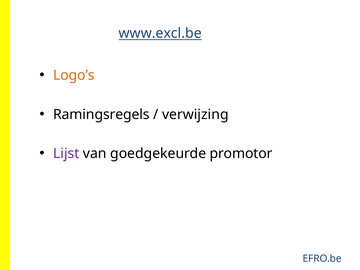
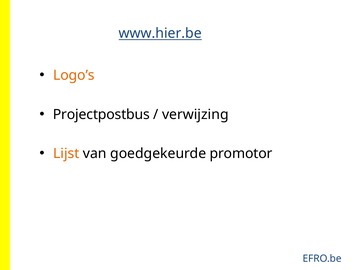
www.excl.be: www.excl.be -> www.hier.be (160, 33)
Ramingsregels: Ramingsregels -> Projectpostbus (101, 114)
Lijst colour: purple -> orange (66, 154)
